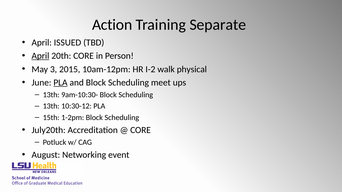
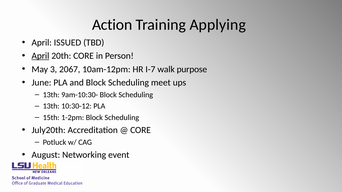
Separate: Separate -> Applying (218, 25)
2015: 2015 -> 2067 (70, 69)
I-2: I-2 -> I-7 (150, 69)
physical: physical -> purpose (192, 69)
PLA underline: present -> none (60, 83)
